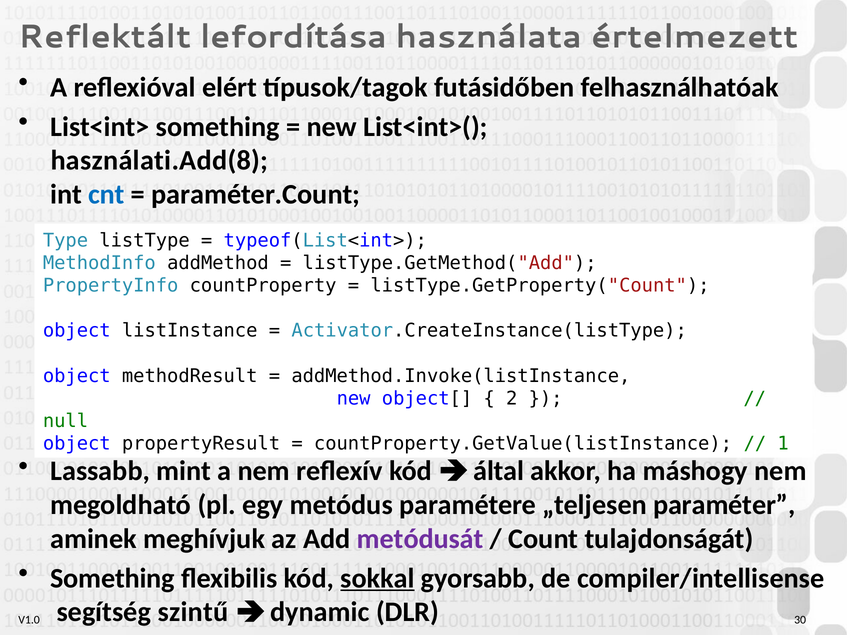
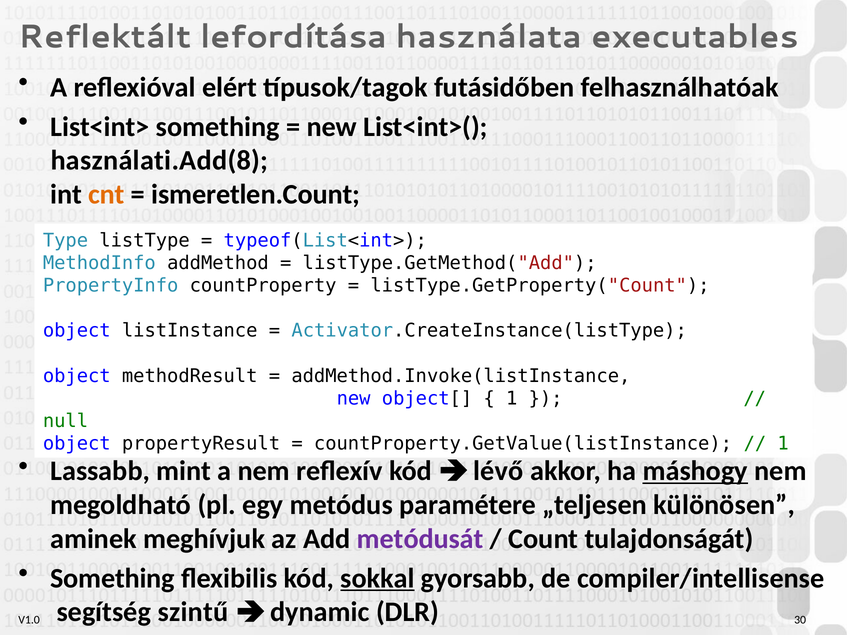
értelmezett: értelmezett -> executables (695, 37)
cnt colour: blue -> orange (106, 195)
paraméter.Count: paraméter.Count -> ismeretlen.Count (256, 195)
2: 2 -> 1 (512, 399)
által: által -> lévő (499, 471)
máshogy underline: none -> present (695, 471)
paraméter: paraméter -> különösen (724, 505)
